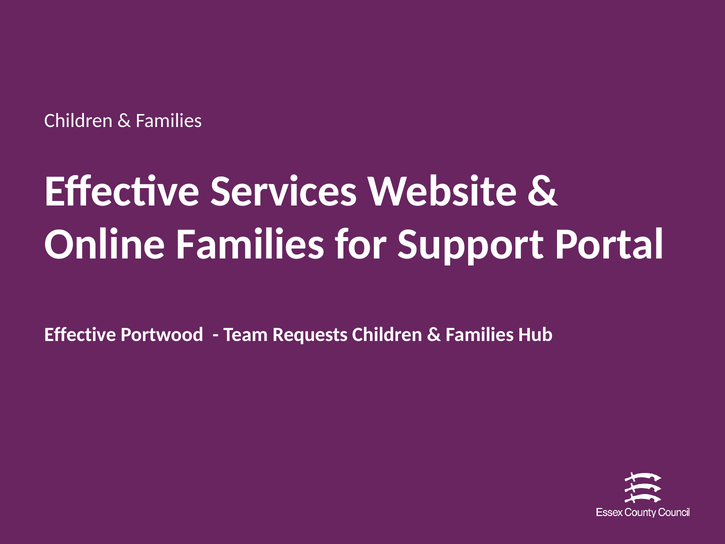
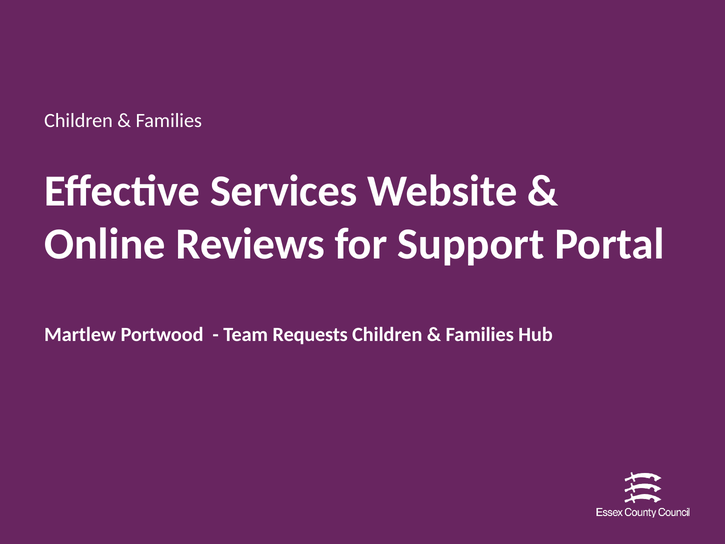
Online Families: Families -> Reviews (250, 244)
Effective: Effective -> Martlew (80, 334)
